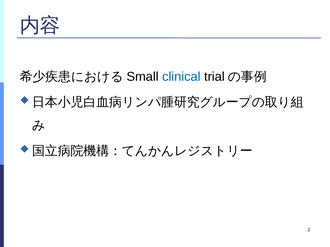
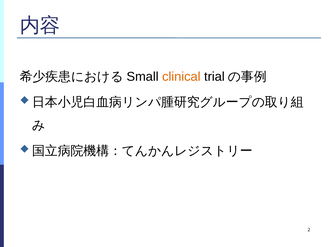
clinical colour: blue -> orange (181, 77)
